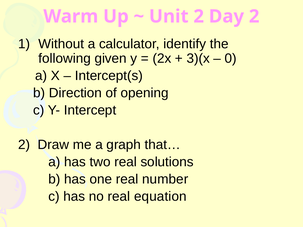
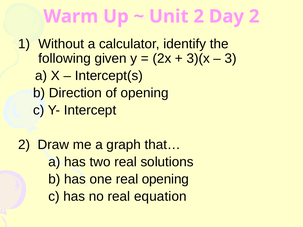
0: 0 -> 3 (231, 59)
real number: number -> opening (165, 179)
